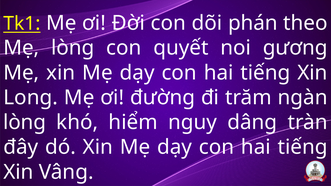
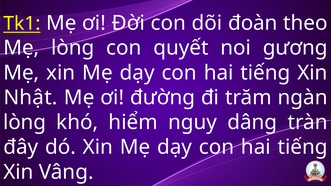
phán: phán -> đoàn (253, 23)
Long: Long -> Nhật (31, 98)
